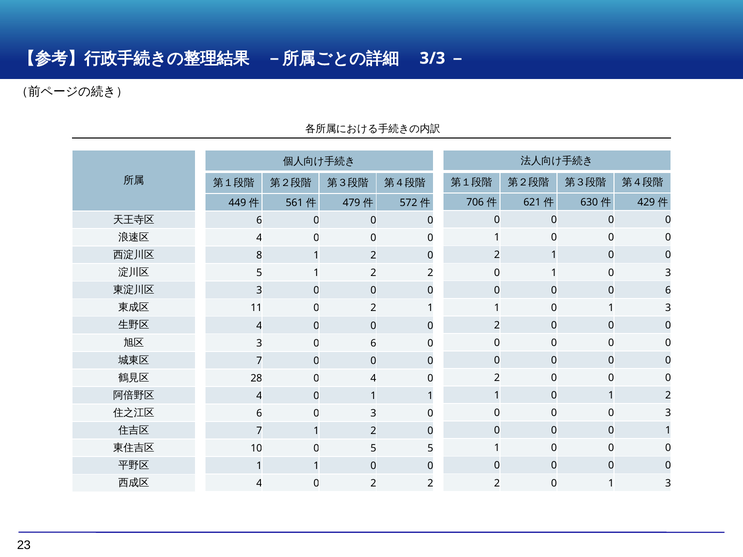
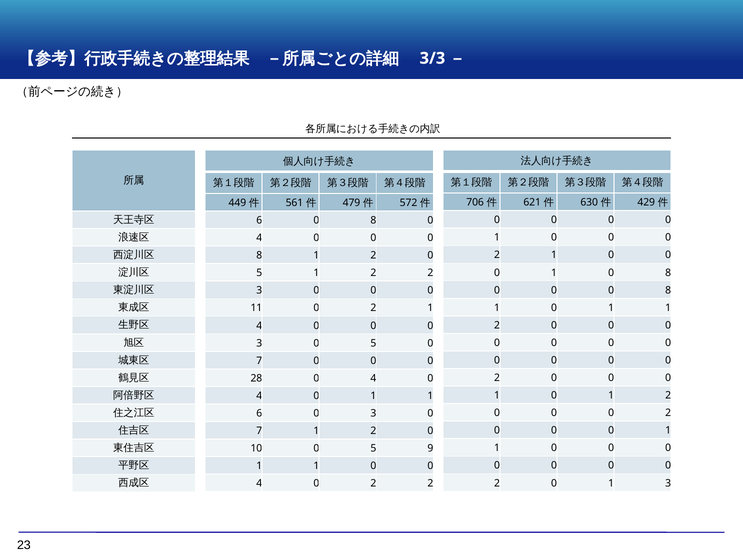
6 0 0: 0 -> 8 (373, 220)
1 0 3: 3 -> 8 (668, 273)
6: 6 -> 8 (668, 290)
1 0 1 3: 3 -> 1 (668, 308)
3 0 6: 6 -> 5 (373, 343)
3: 3 -> 2 (668, 413)
5 5: 5 -> 9 (430, 449)
